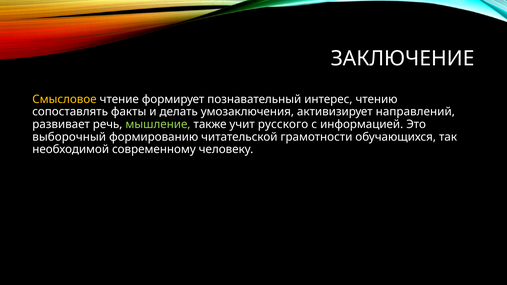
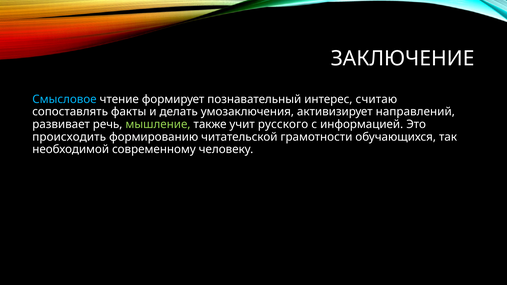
Смысловое colour: yellow -> light blue (64, 99)
чтению: чтению -> считаю (376, 99)
выборочный: выборочный -> происходить (69, 137)
